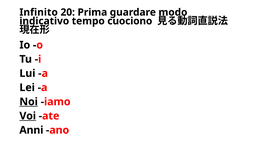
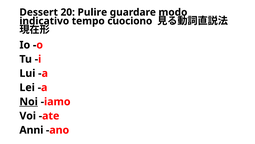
Infinito: Infinito -> Dessert (39, 12)
Prima: Prima -> Pulire (92, 12)
Voi underline: present -> none (28, 115)
